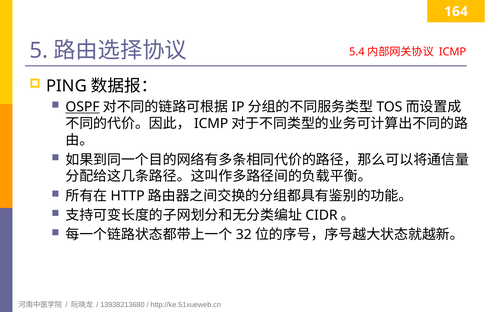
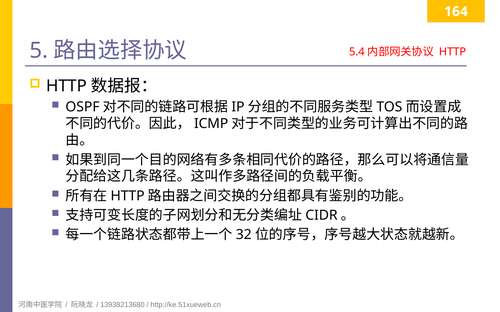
ICMP: ICMP -> HTTP (452, 52)
PING: PING -> HTTP (67, 86)
OSPF underline: present -> none (82, 107)
